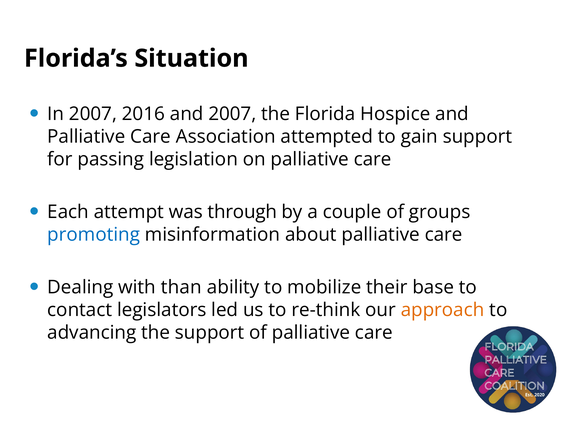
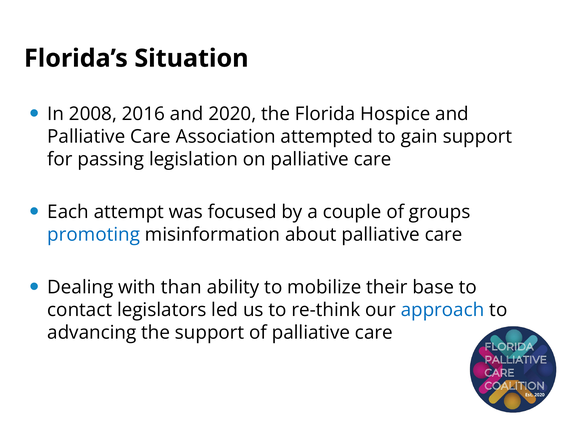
In 2007: 2007 -> 2008 (93, 114)
and 2007: 2007 -> 2020 (232, 114)
through: through -> focused (242, 212)
approach colour: orange -> blue (443, 310)
